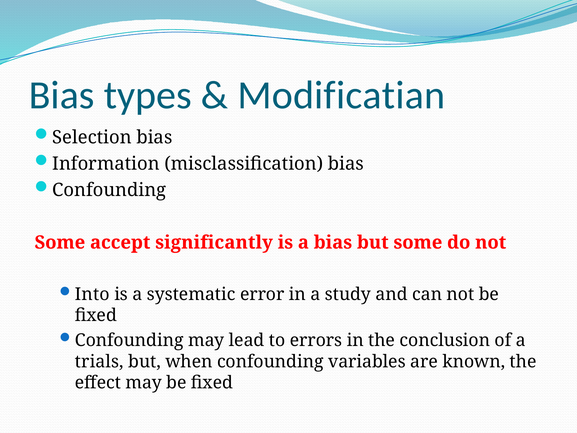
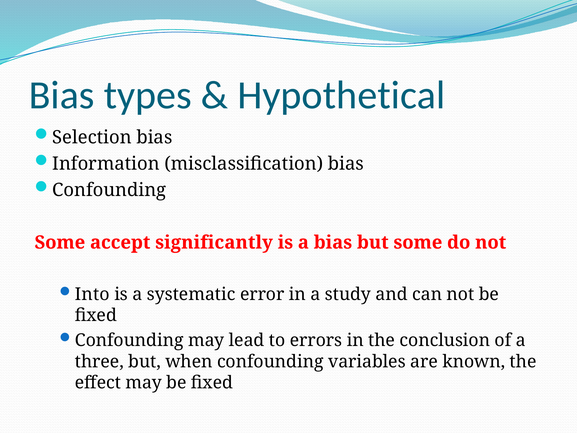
Modificatian: Modificatian -> Hypothetical (341, 95)
trials: trials -> three (99, 361)
